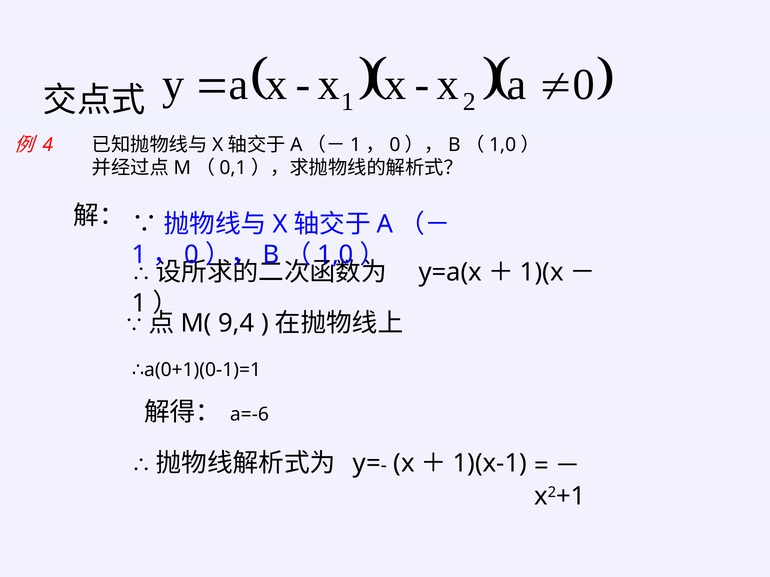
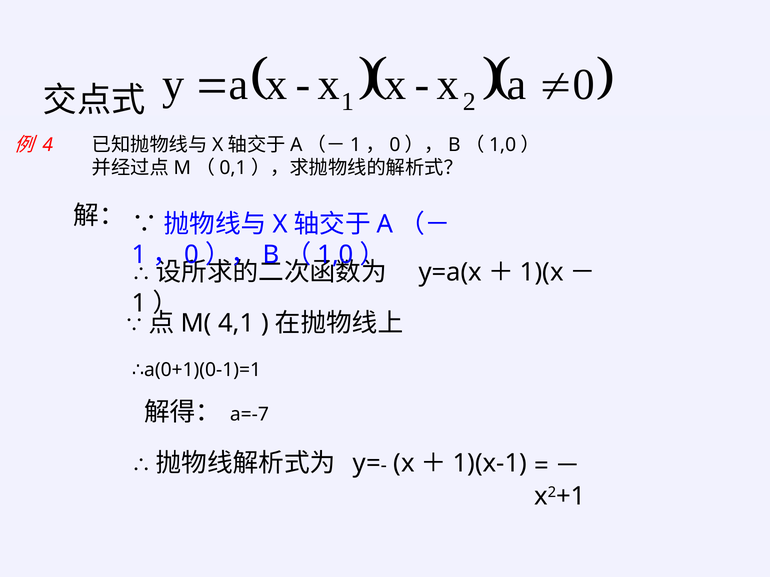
9,4: 9,4 -> 4,1 (236, 324)
a=-6: a=-6 -> a=-7 (249, 415)
